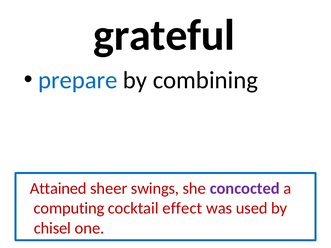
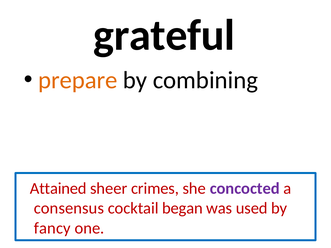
prepare colour: blue -> orange (78, 80)
swings: swings -> crimes (155, 189)
computing: computing -> consensus (69, 208)
effect: effect -> began (182, 208)
chisel: chisel -> fancy (52, 228)
